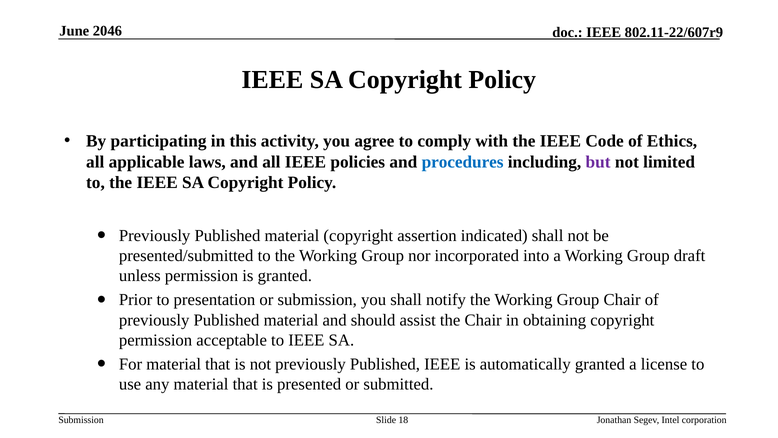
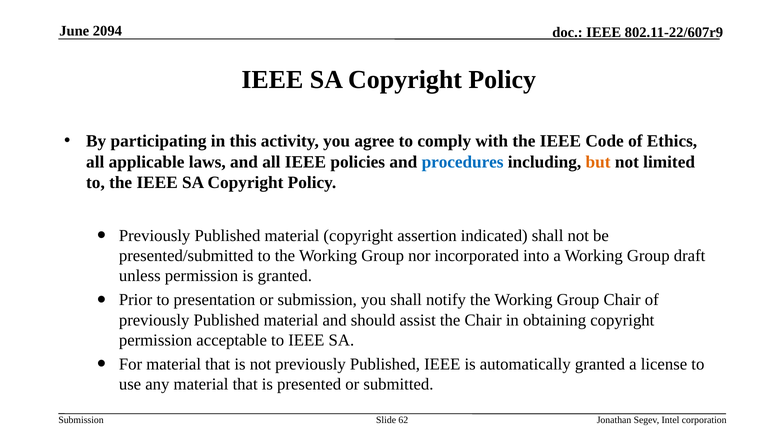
2046: 2046 -> 2094 (107, 31)
but colour: purple -> orange (598, 162)
18: 18 -> 62 (403, 420)
